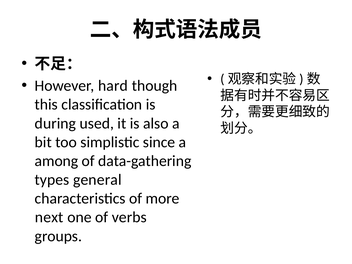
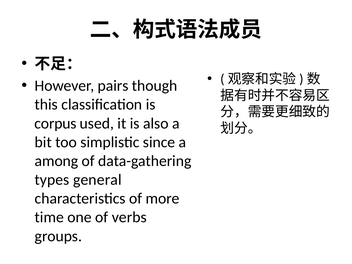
hard: hard -> pairs (113, 86)
during: during -> corpus (56, 123)
next: next -> time (49, 217)
